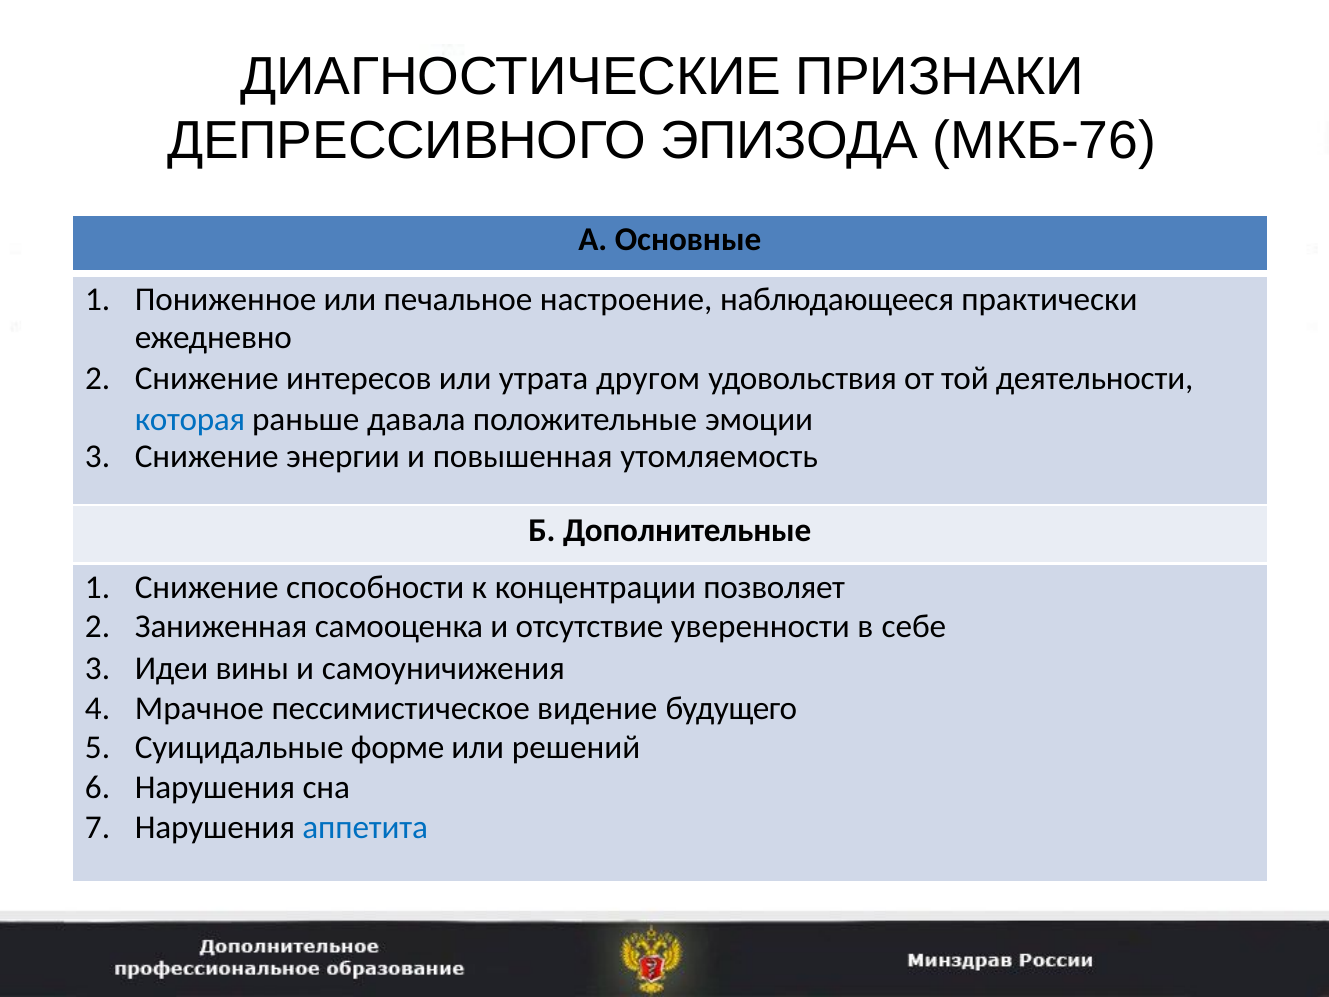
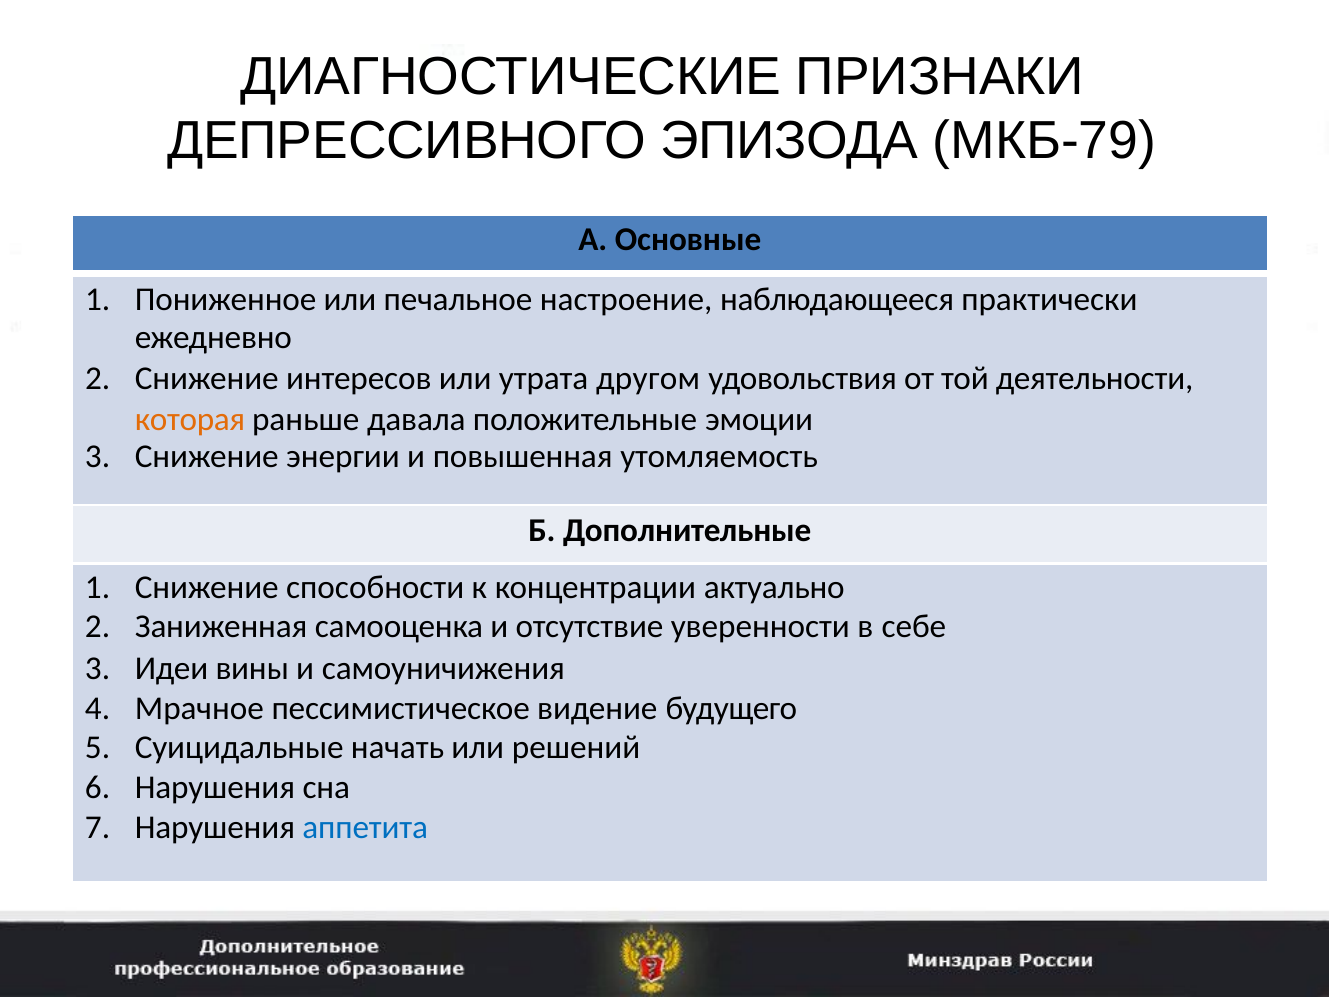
МКБ-76: МКБ-76 -> МКБ-79 (1044, 141)
которая colour: blue -> orange (190, 420)
позволяет: позволяет -> актуально (774, 588)
форме: форме -> начать (398, 748)
